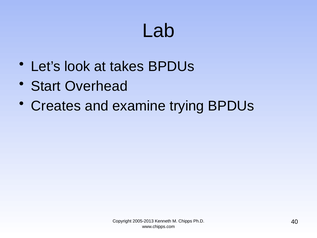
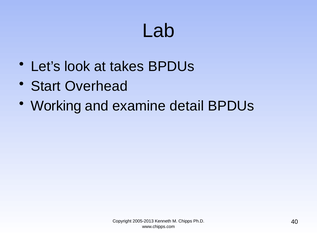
Creates: Creates -> Working (56, 106)
trying: trying -> detail (187, 106)
